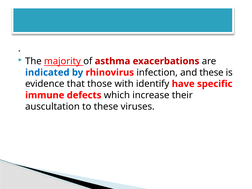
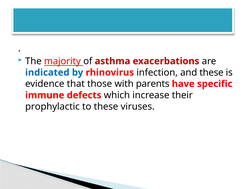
identify: identify -> parents (153, 84)
auscultation: auscultation -> prophylactic (52, 107)
